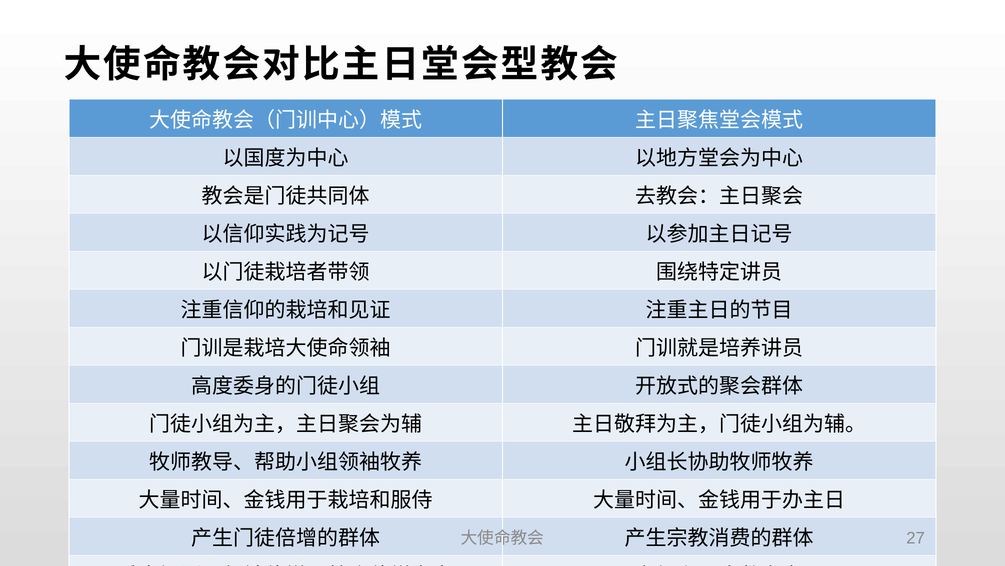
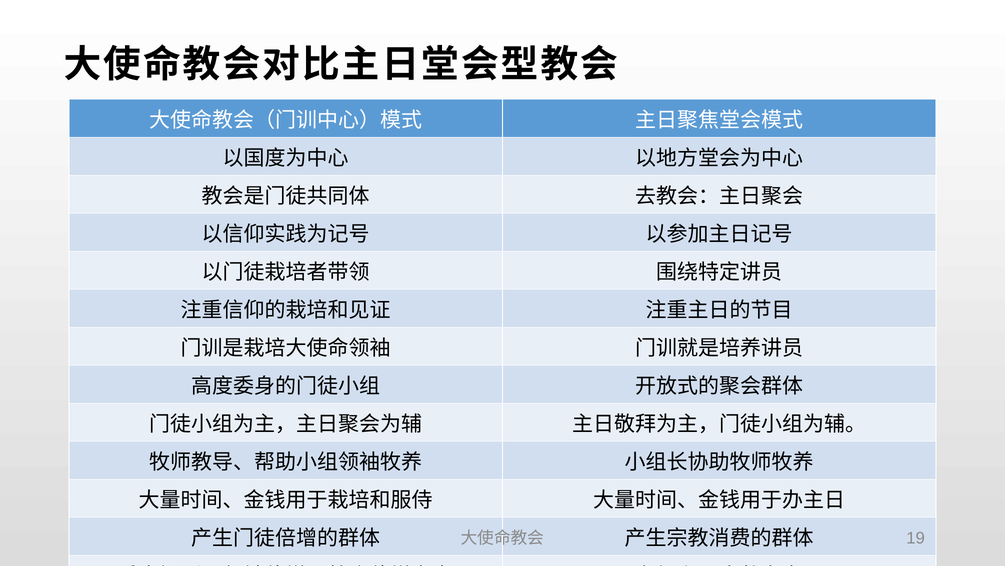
27: 27 -> 19 (916, 538)
